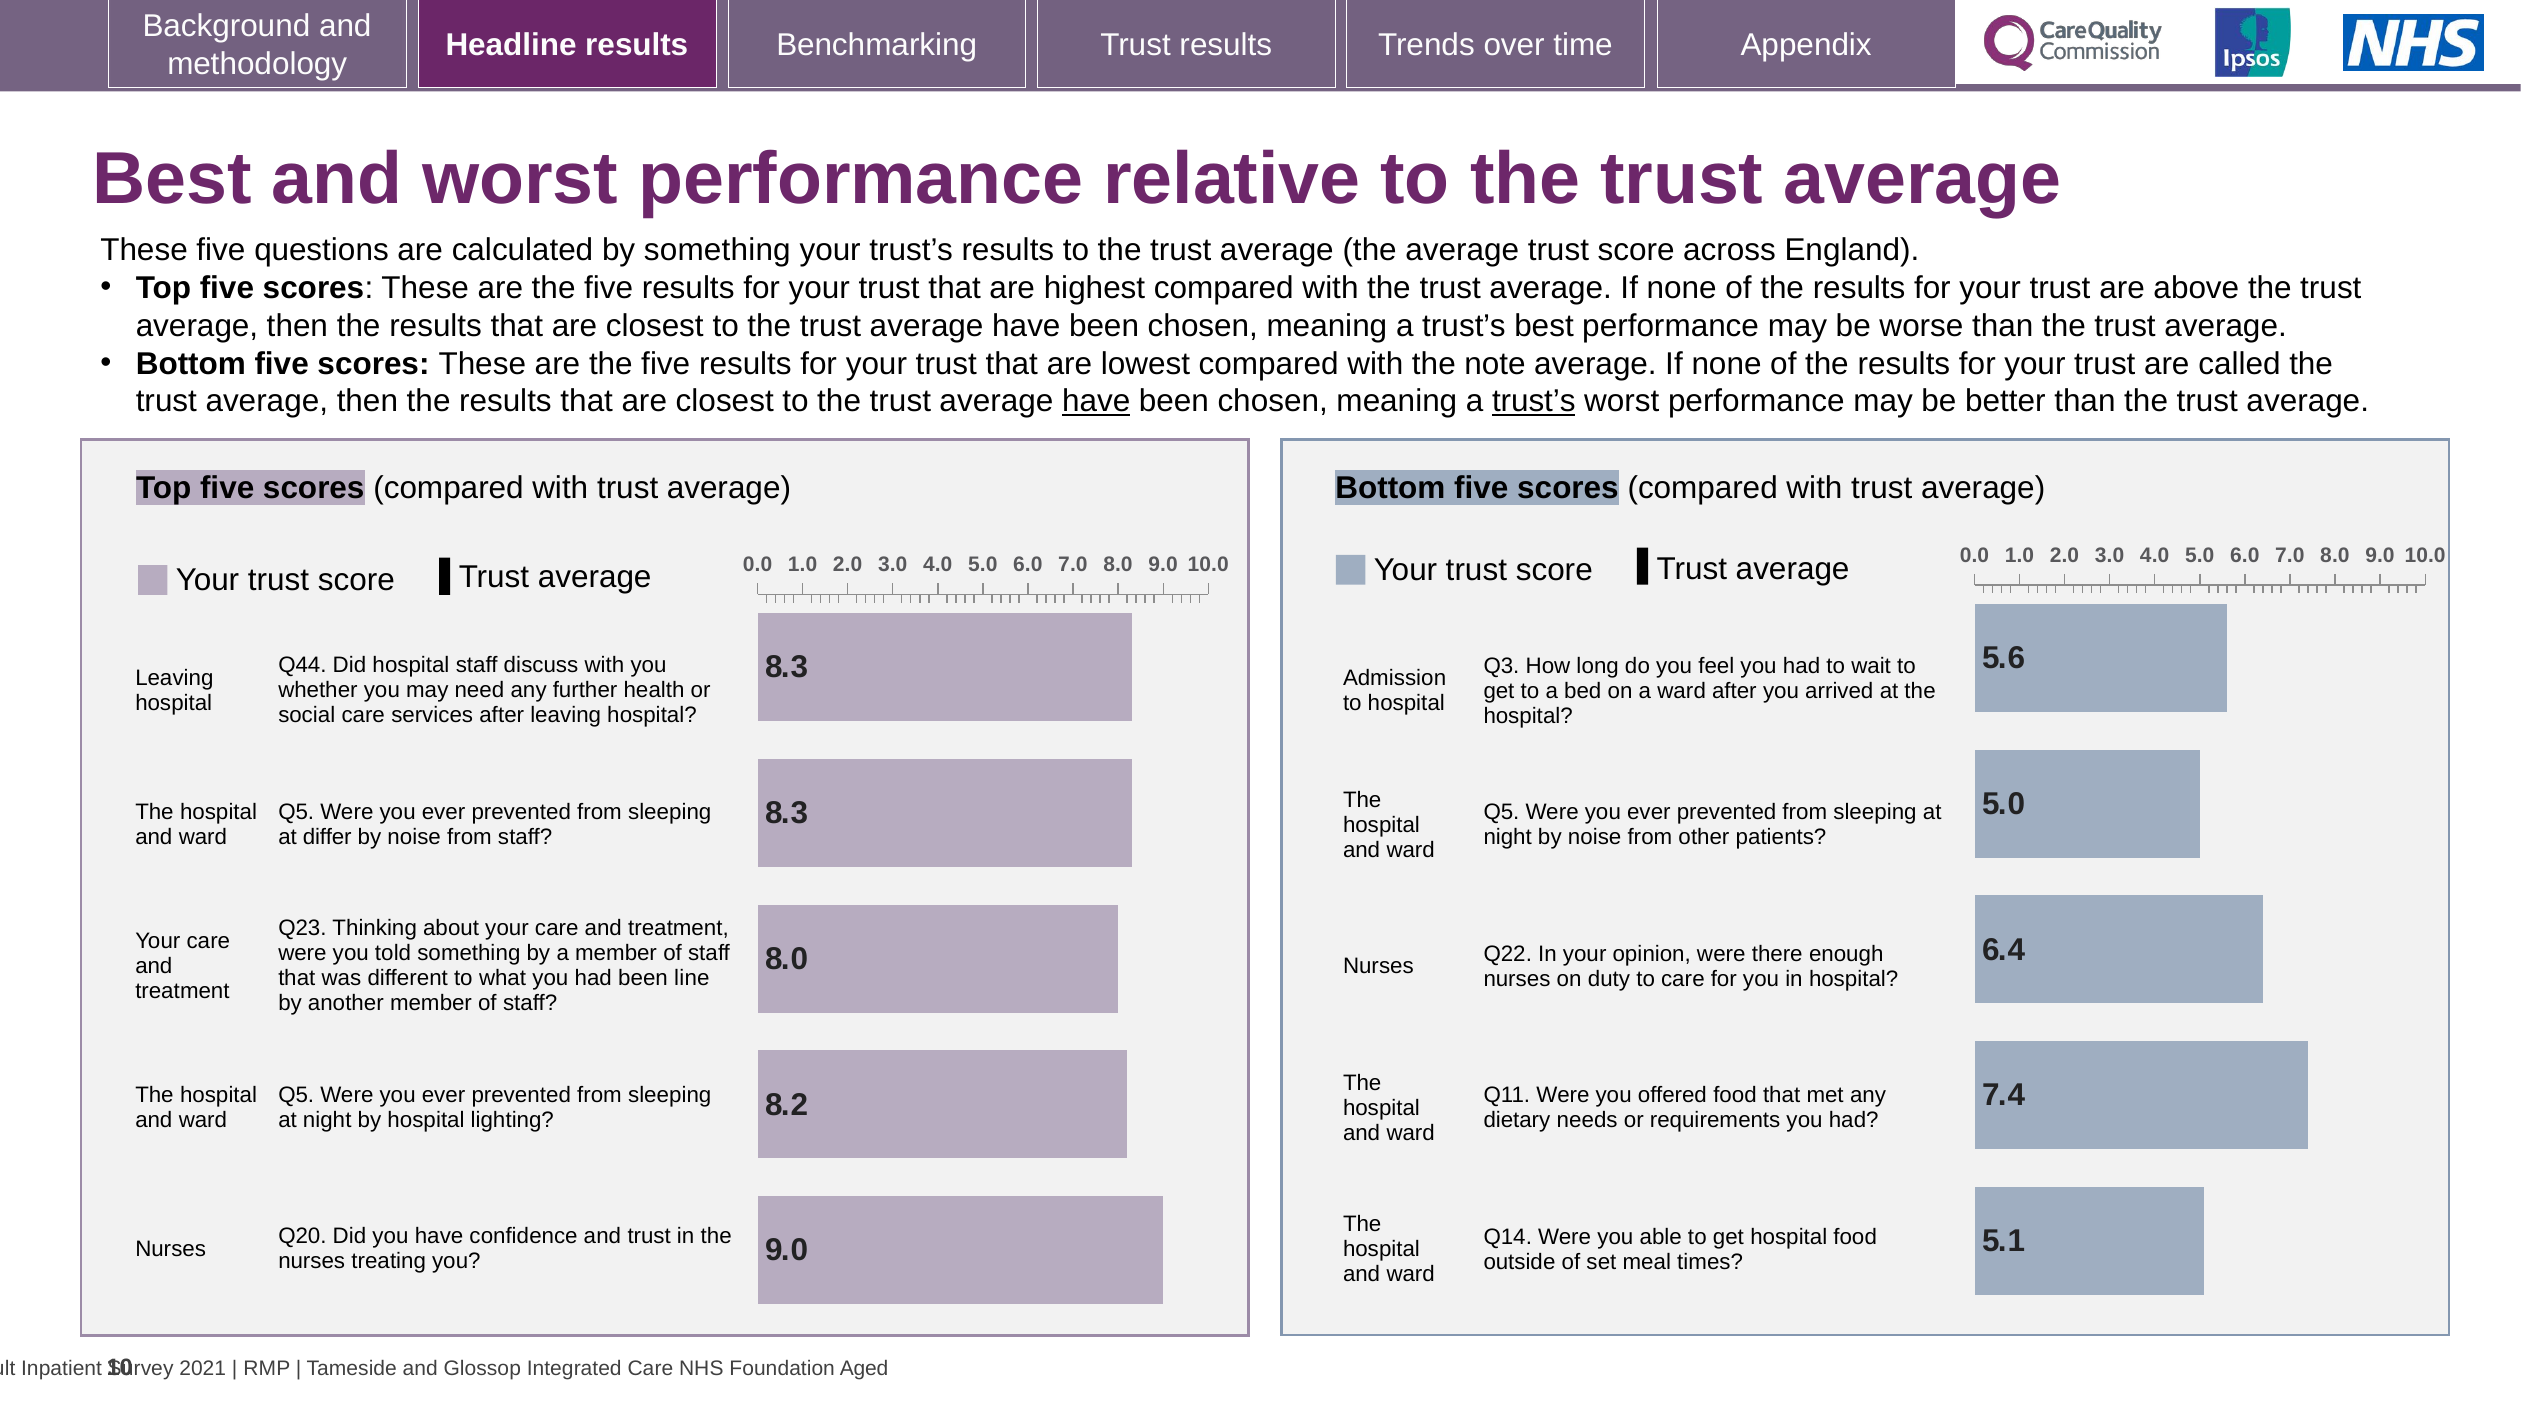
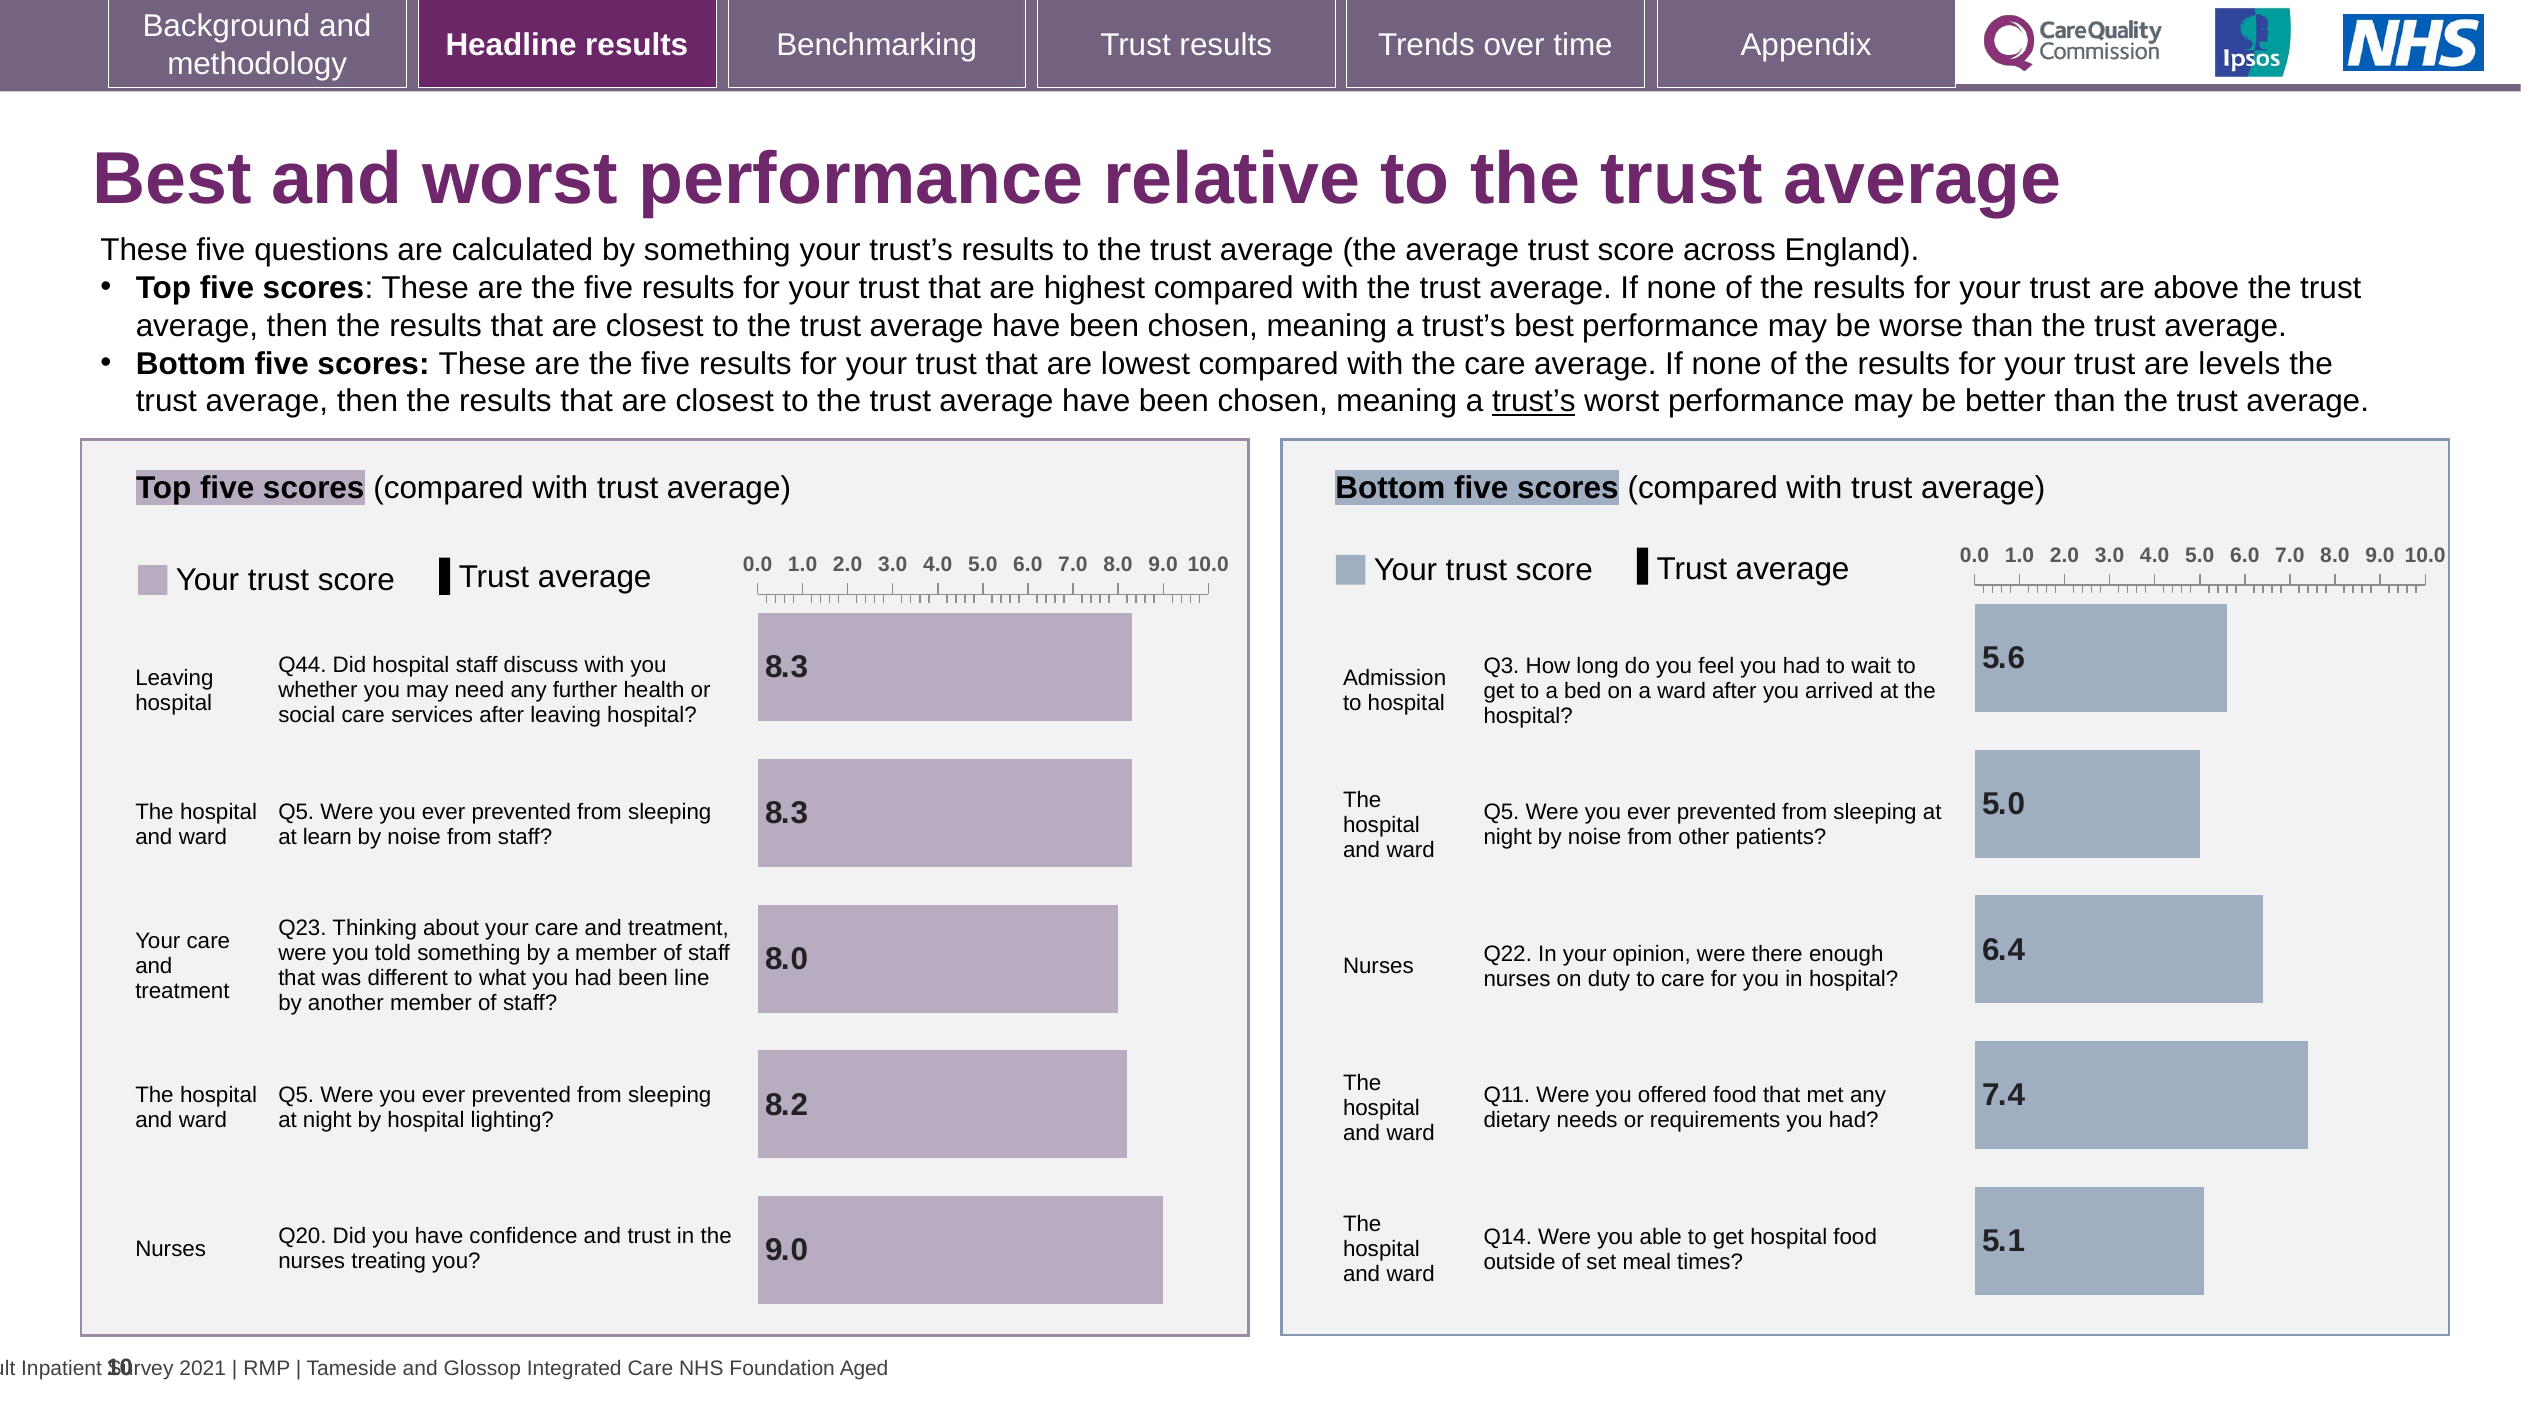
the note: note -> care (1495, 364)
called: called -> levels (2239, 364)
have underline: present -> none (1096, 402)
differ: differ -> learn (327, 837)
